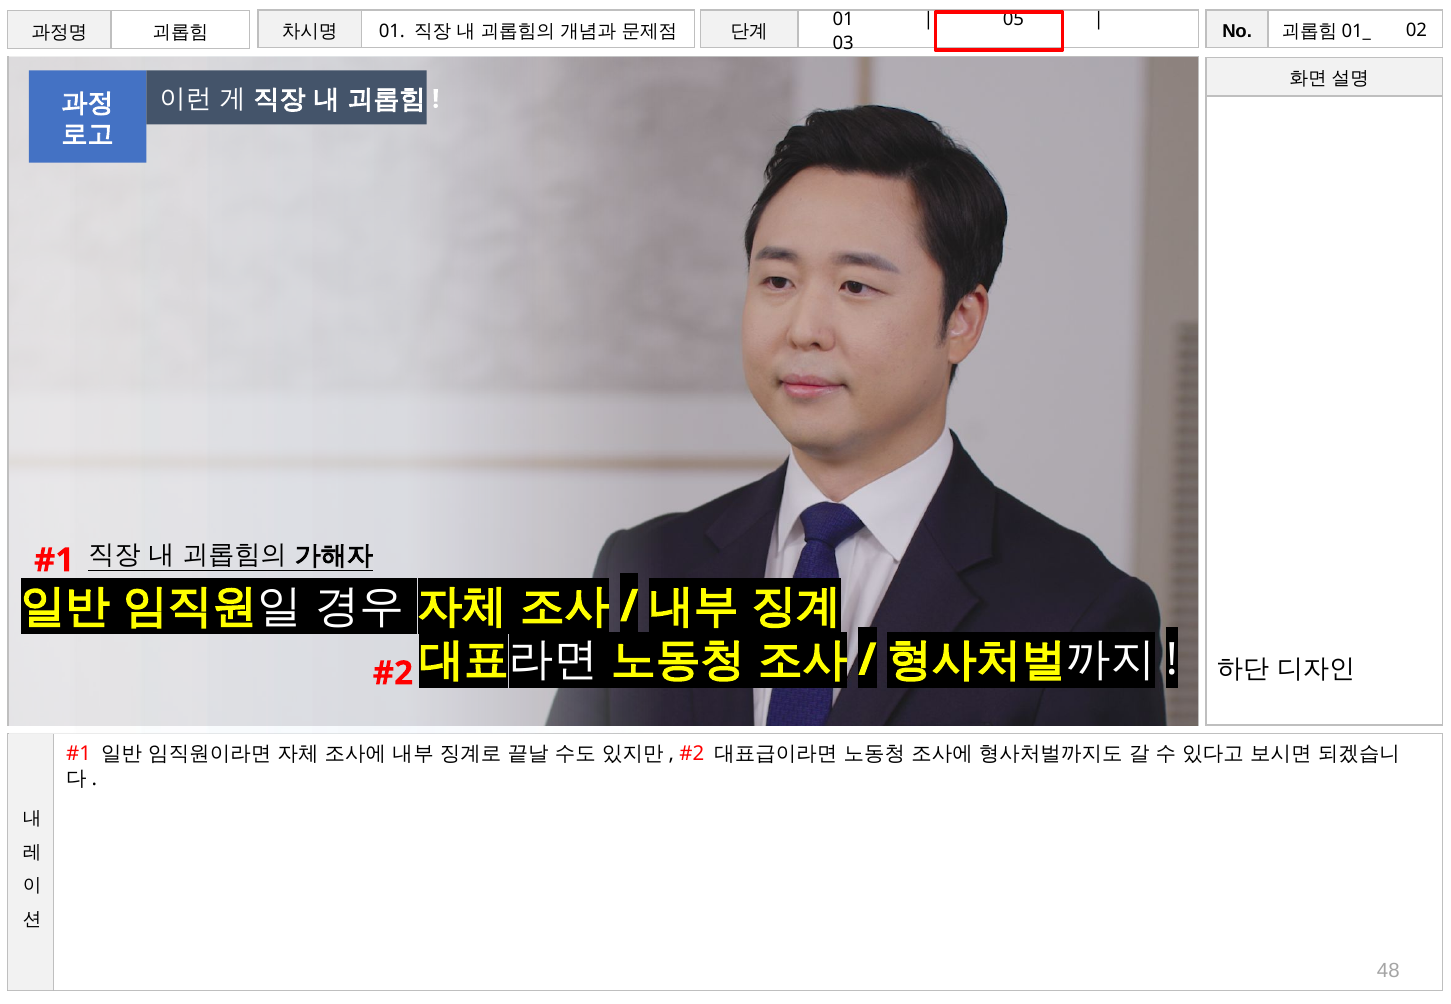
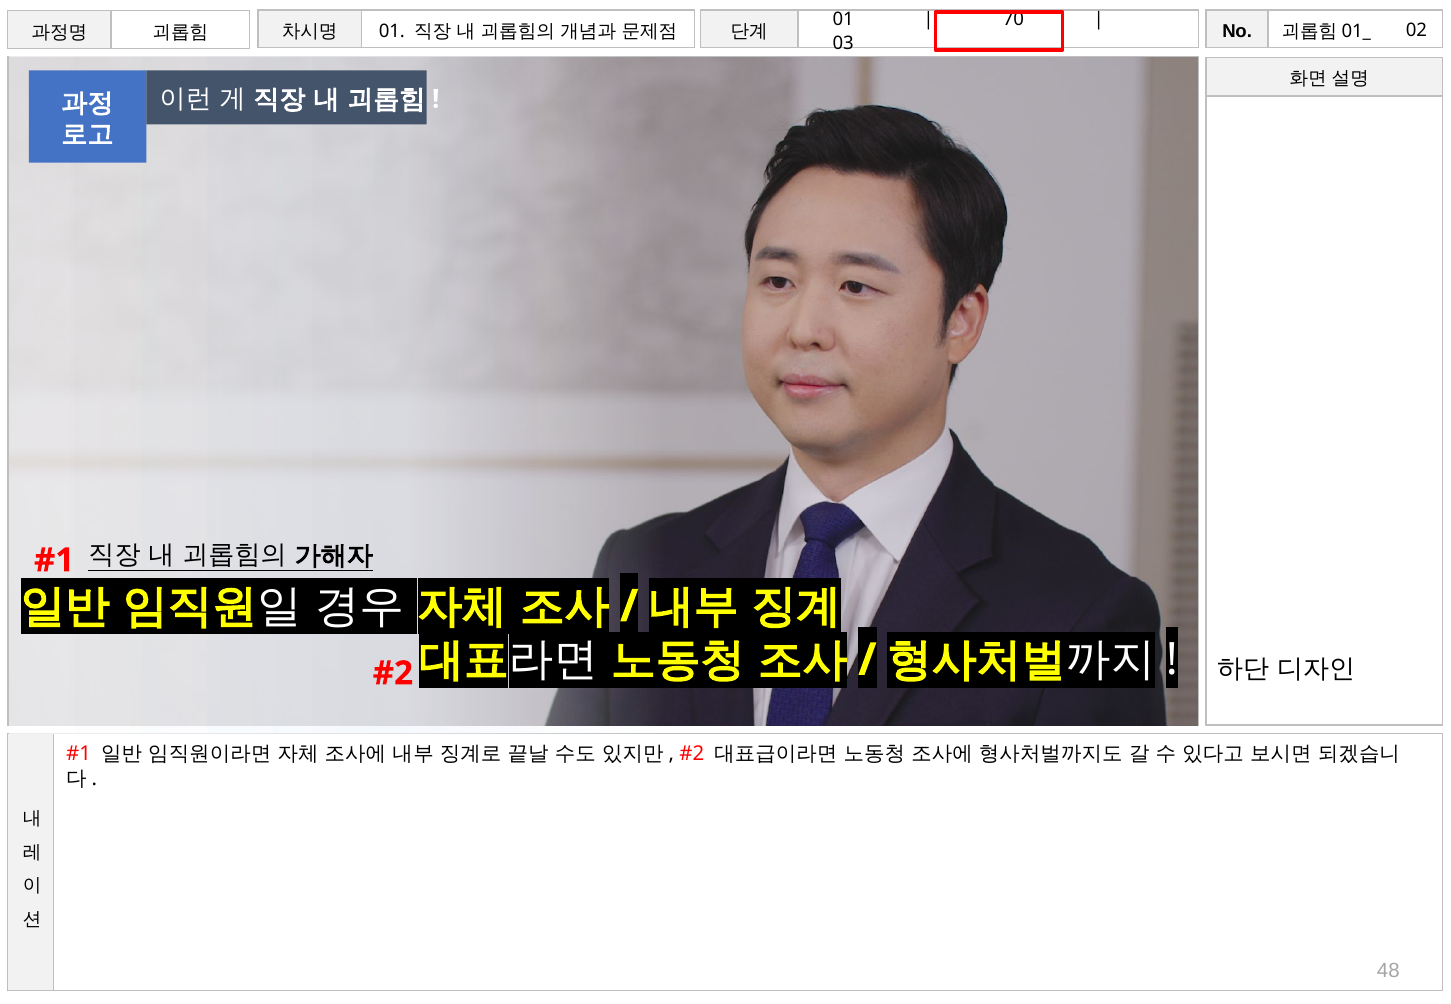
05: 05 -> 70 (1013, 19)
